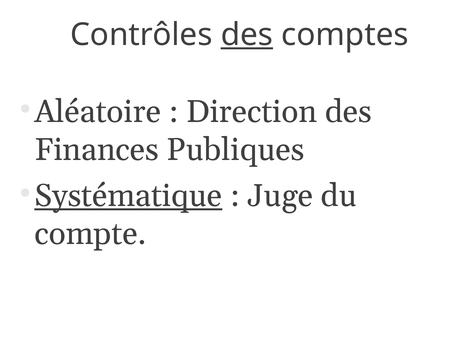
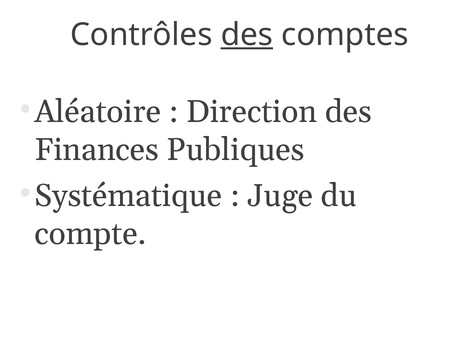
Systématique underline: present -> none (128, 196)
